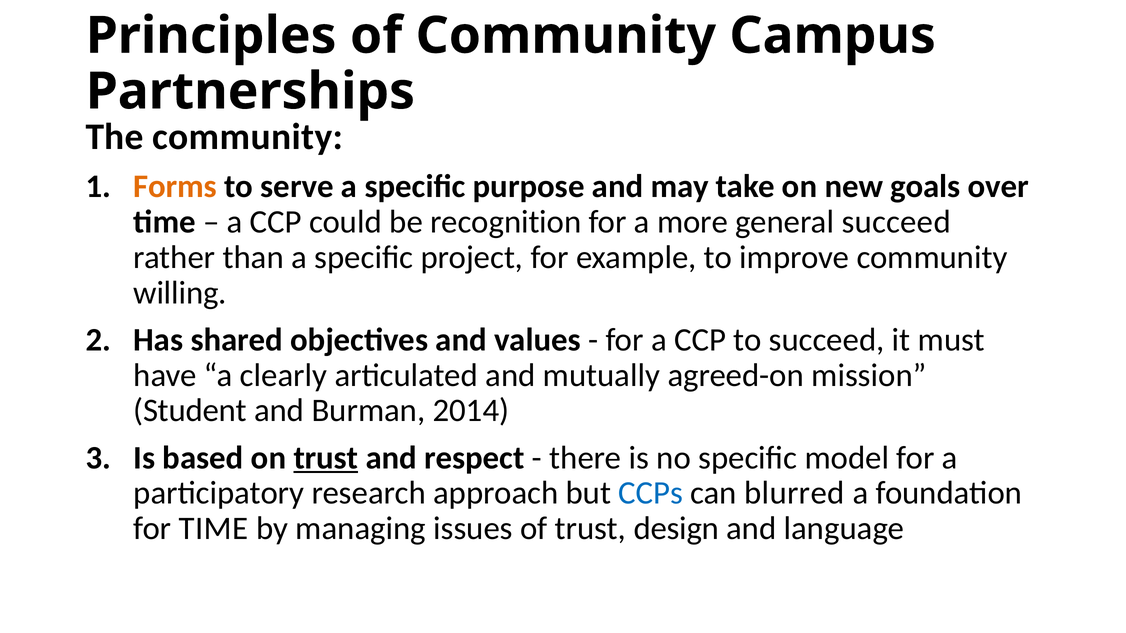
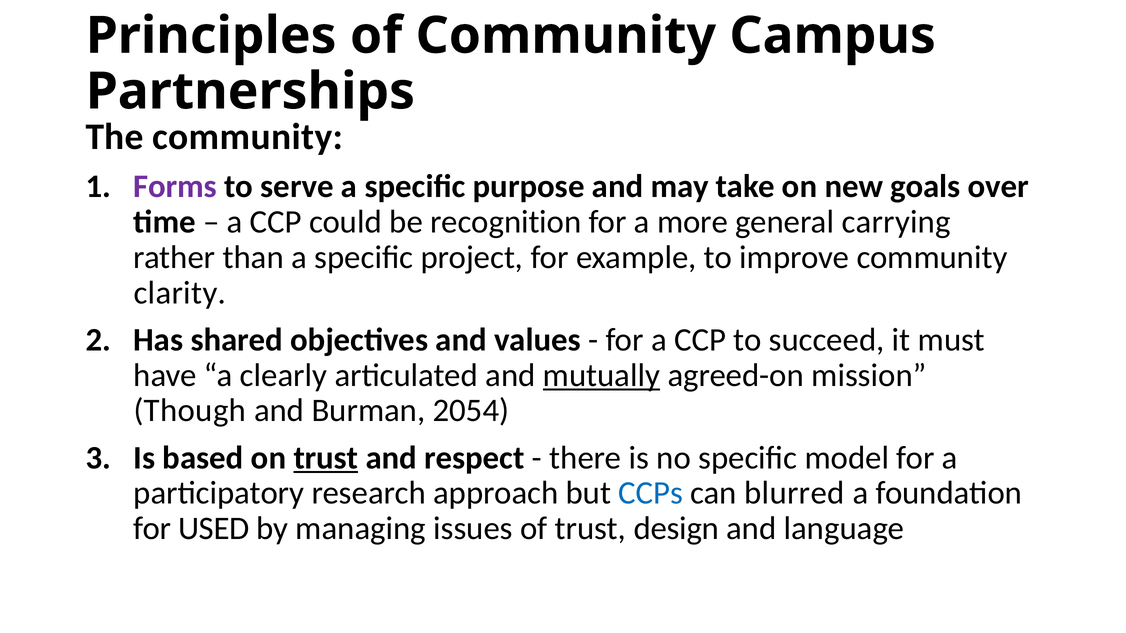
Forms colour: orange -> purple (175, 187)
general succeed: succeed -> carrying (896, 222)
willing: willing -> clarity (180, 293)
mutually underline: none -> present (601, 375)
Student: Student -> Though (190, 411)
2014: 2014 -> 2054 (471, 411)
for TIME: TIME -> USED (214, 529)
